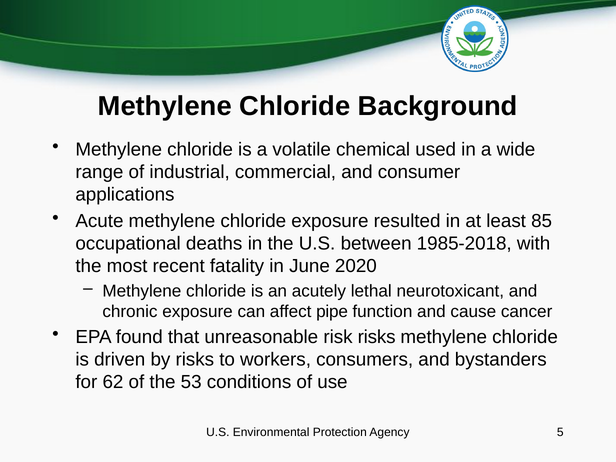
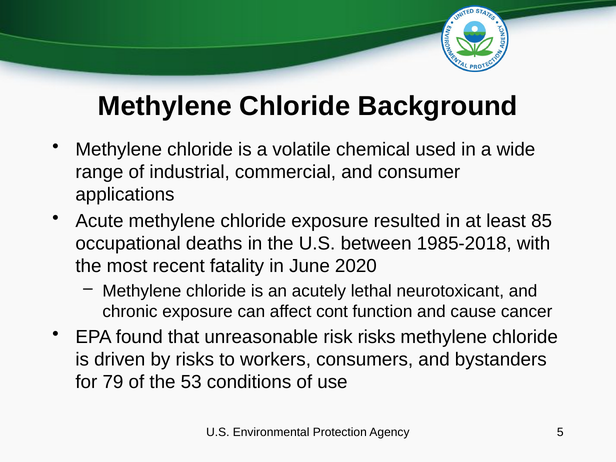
pipe: pipe -> cont (332, 312)
62: 62 -> 79 (113, 382)
